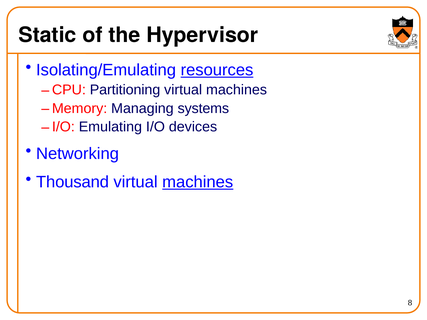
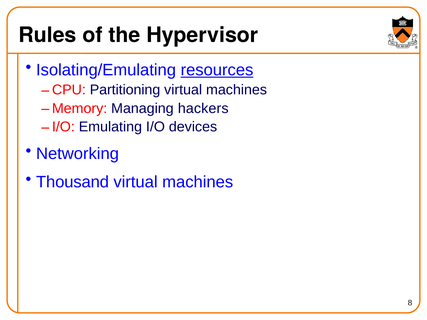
Static: Static -> Rules (48, 35)
systems: systems -> hackers (203, 108)
machines underline: present -> none (198, 182)
